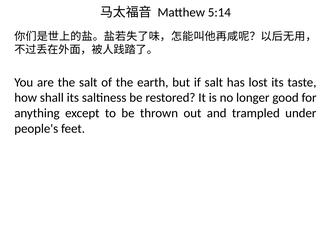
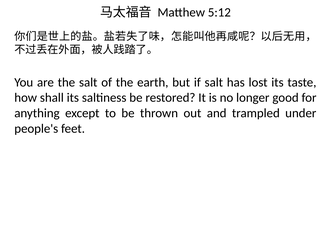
5:14: 5:14 -> 5:12 (219, 12)
